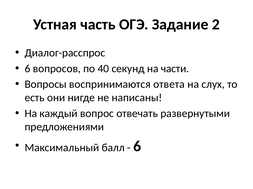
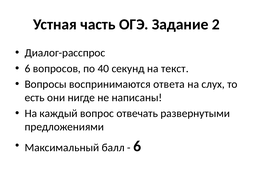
части: части -> текст (175, 69)
